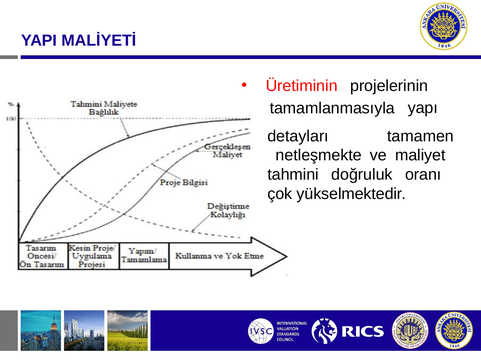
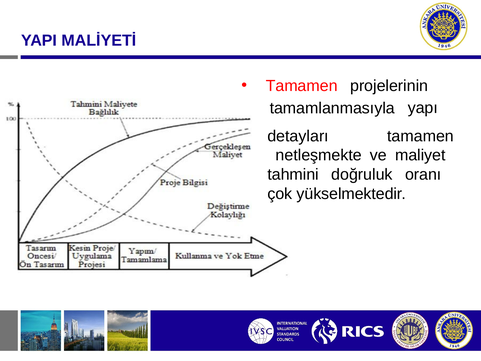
Üretiminin: Üretiminin -> Tamamen (302, 86)
